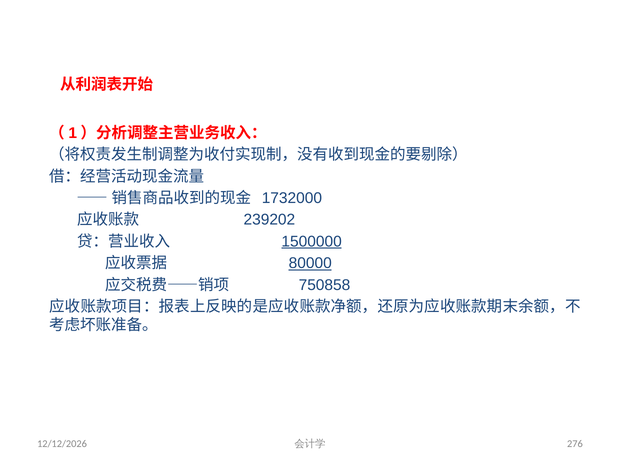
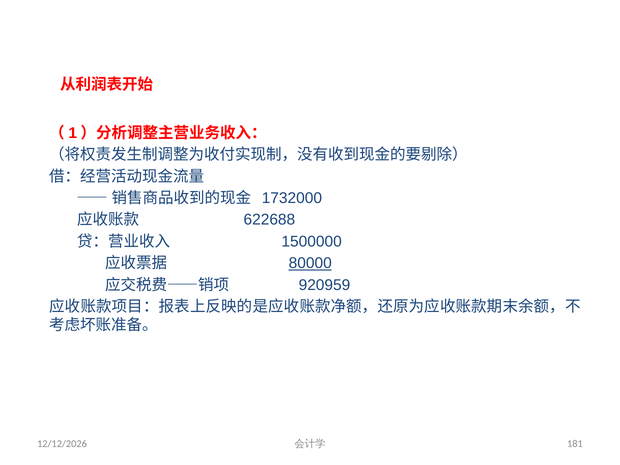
239202: 239202 -> 622688 (269, 220)
1500000 underline: present -> none (312, 242)
750858: 750858 -> 920959 (324, 285)
276: 276 -> 181 (575, 444)
